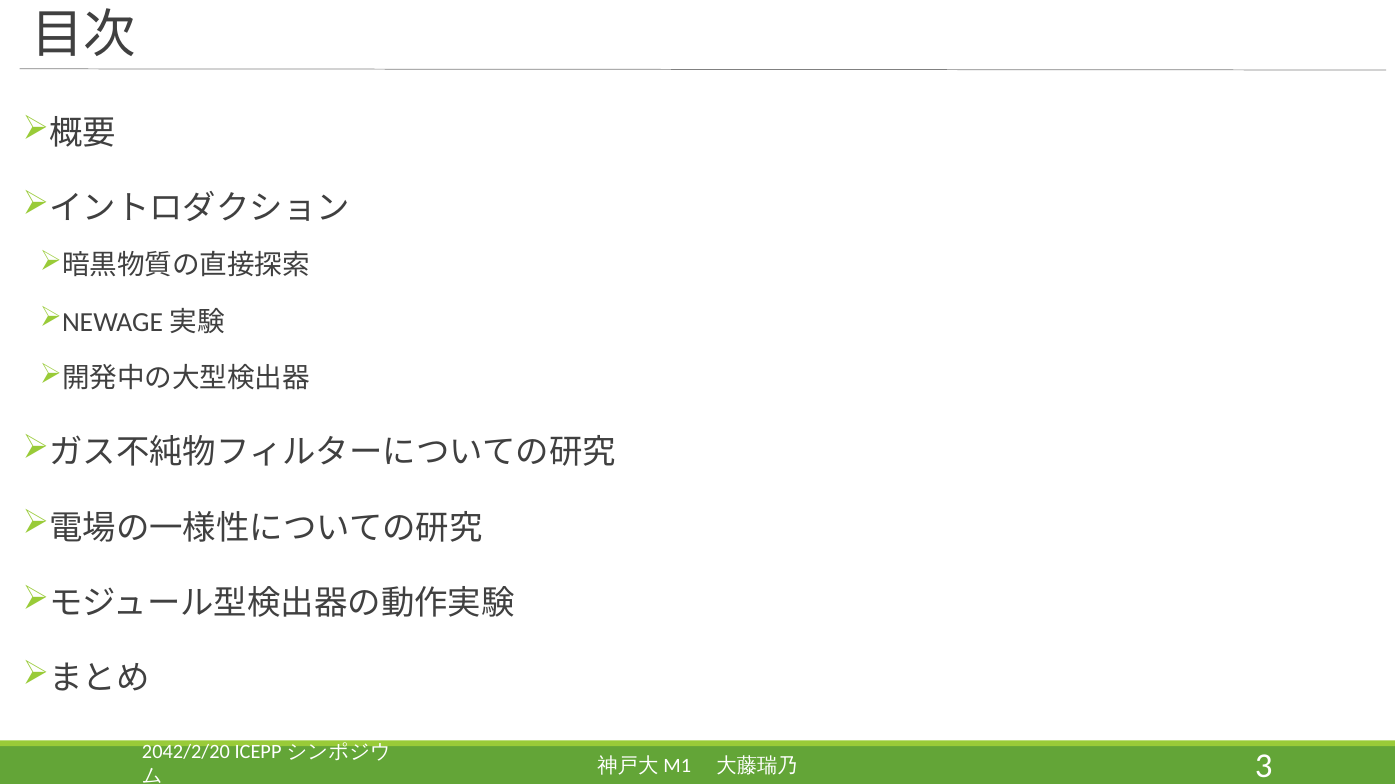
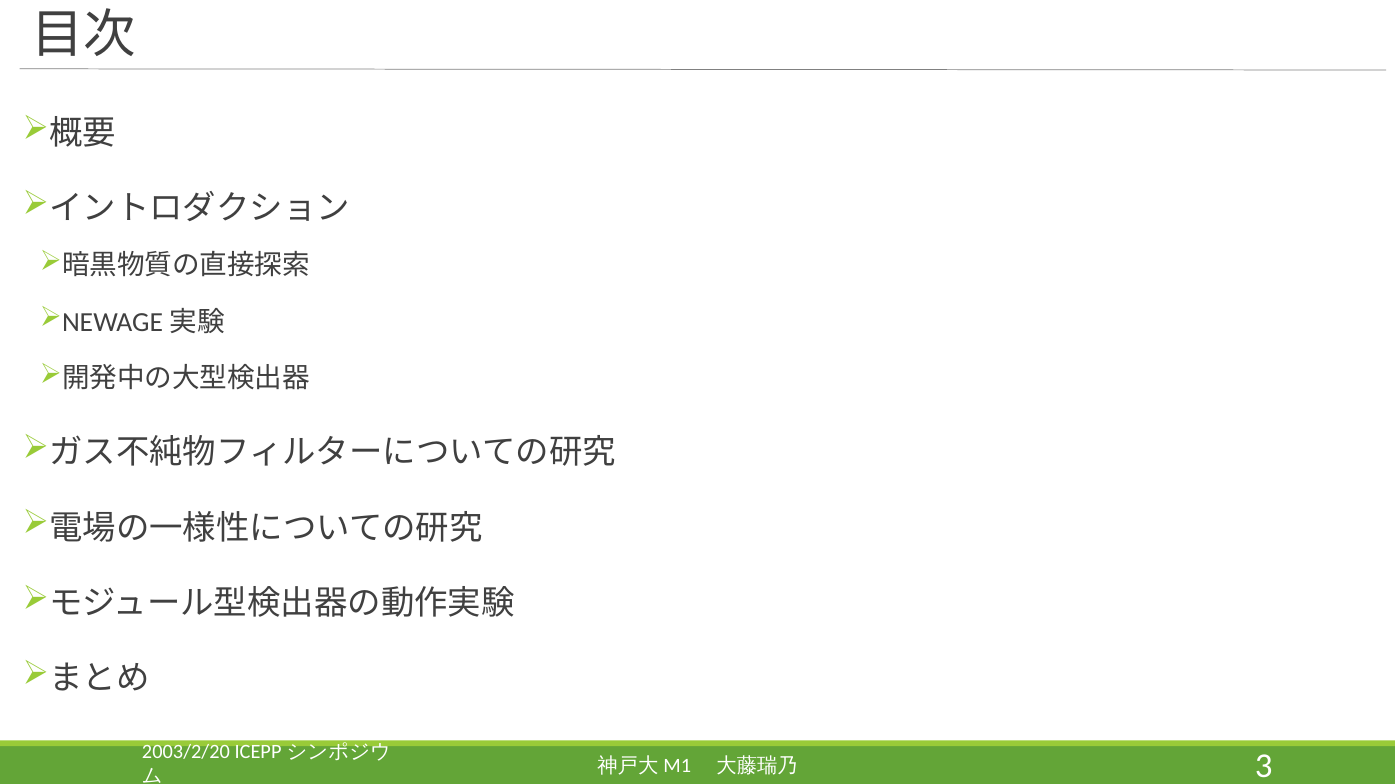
2042/2/20: 2042/2/20 -> 2003/2/20 (186, 753)
